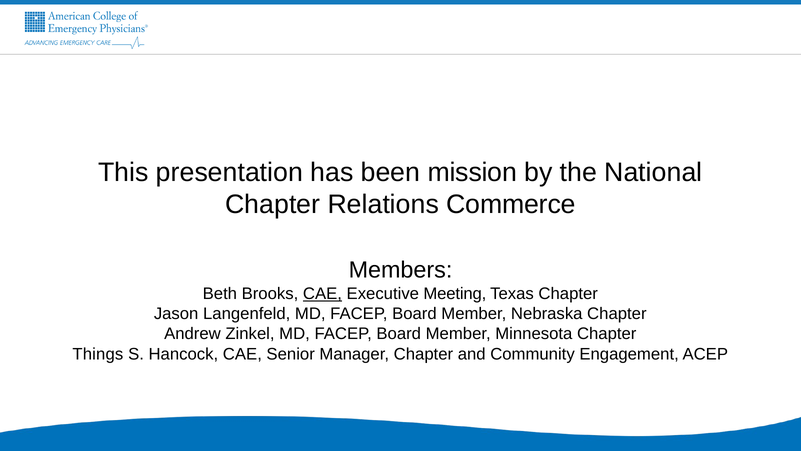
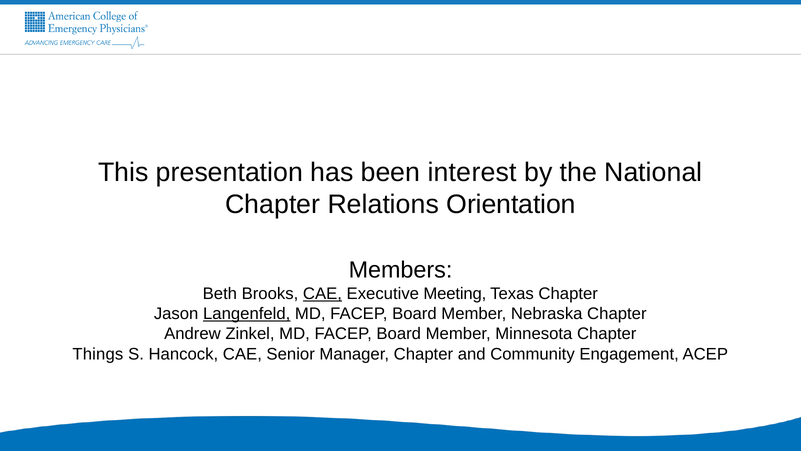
mission: mission -> interest (472, 172)
Commerce: Commerce -> Orientation (511, 204)
Langenfeld underline: none -> present (247, 314)
